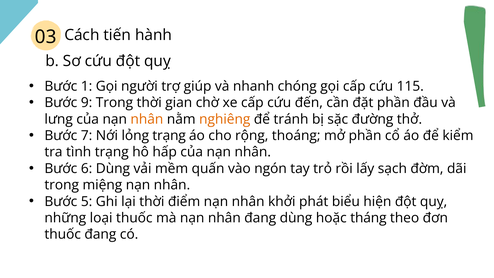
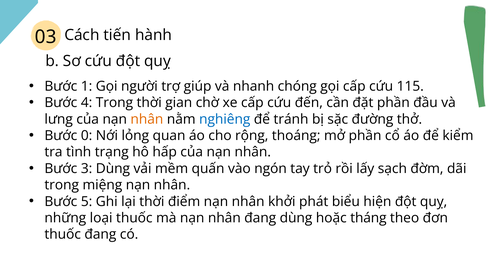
9: 9 -> 4 (87, 103)
nghiêng colour: orange -> blue (225, 119)
7: 7 -> 0 (87, 136)
lỏng trạng: trạng -> quan (169, 136)
6: 6 -> 3 (87, 168)
